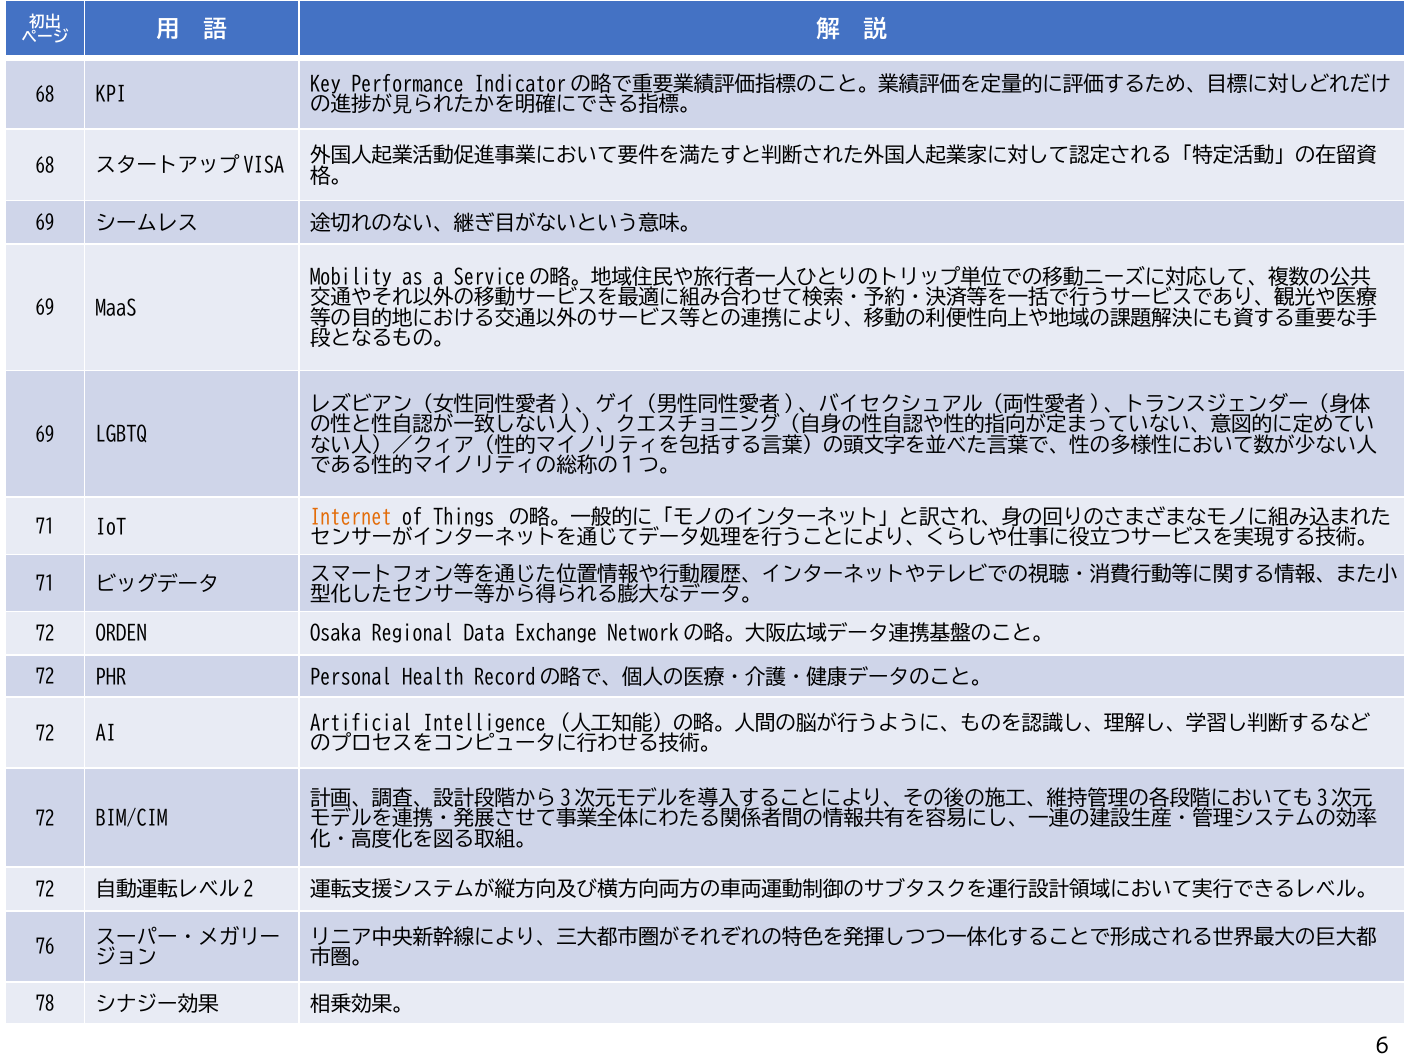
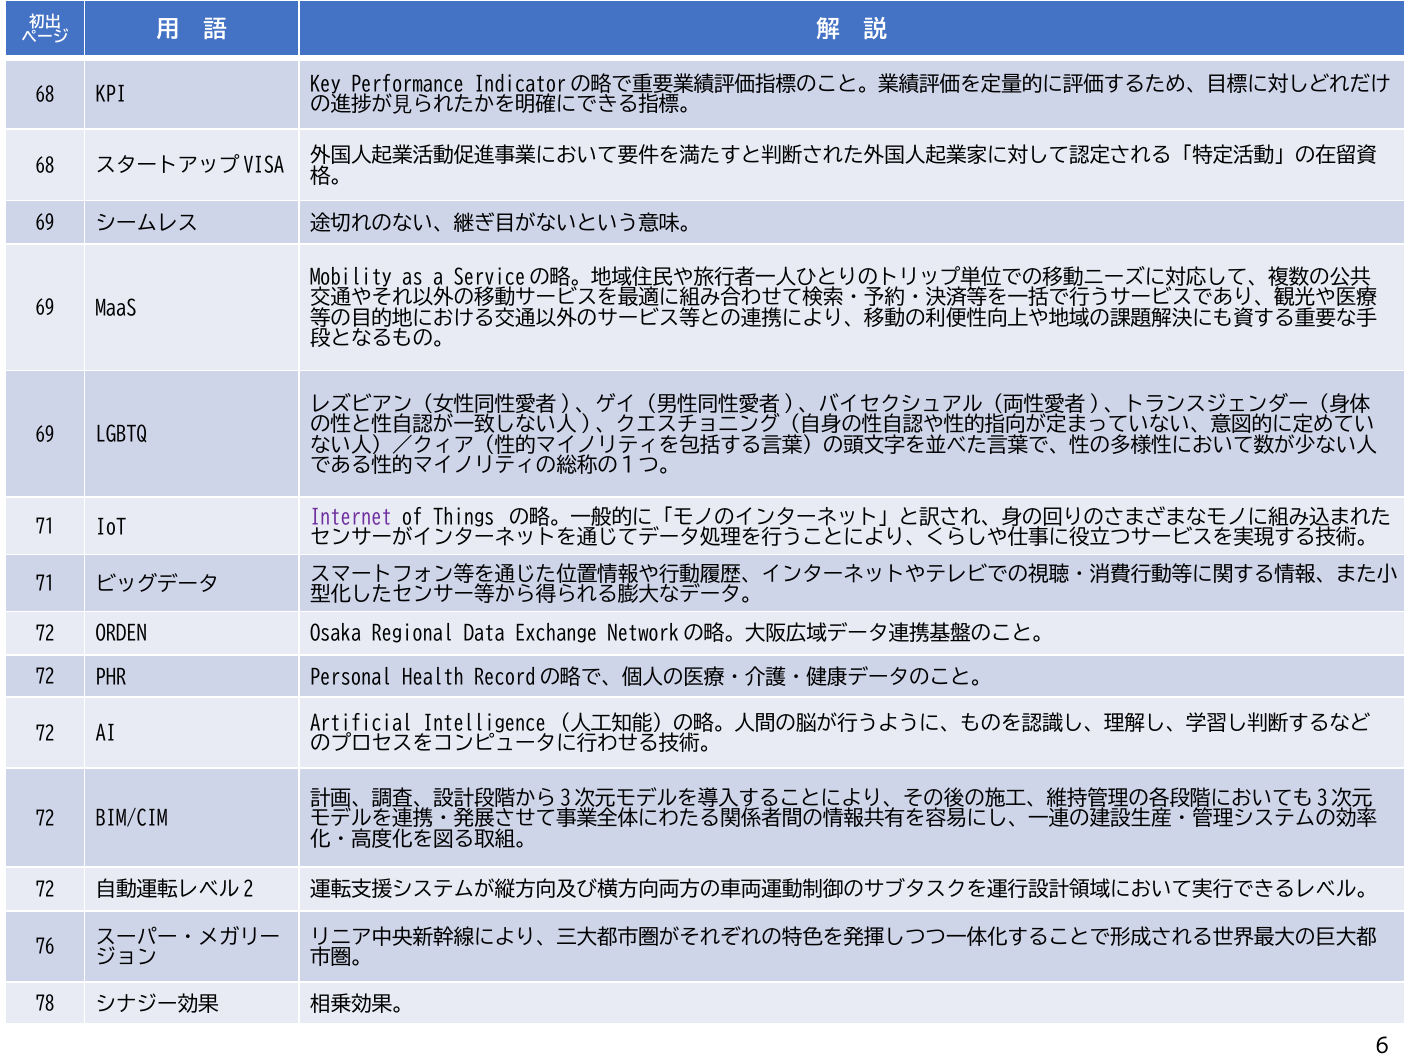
Internet colour: orange -> purple (351, 518)
